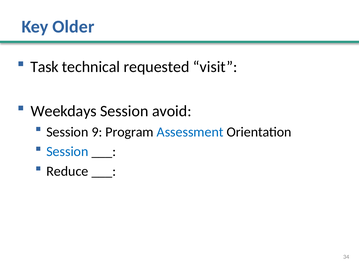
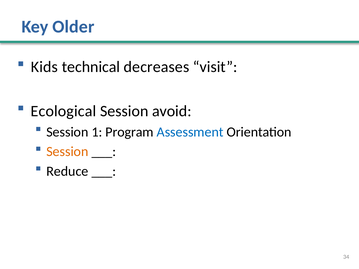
Task: Task -> Kids (44, 67)
requested: requested -> decreases (157, 67)
Weekdays: Weekdays -> Ecological (63, 111)
9: 9 -> 1 (97, 132)
Session colour: blue -> orange (67, 152)
